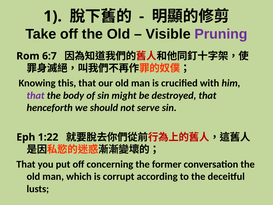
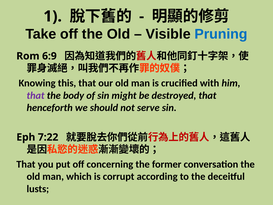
Pruning colour: purple -> blue (221, 34)
6:7: 6:7 -> 6:9 (49, 56)
1:22: 1:22 -> 7:22 (48, 137)
